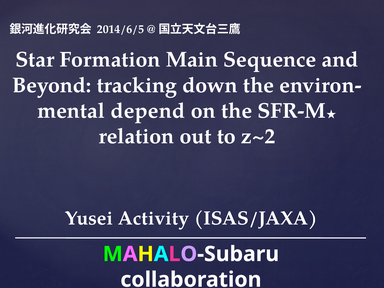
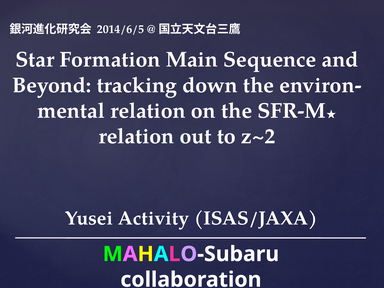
depend: depend -> relation (148, 111)
